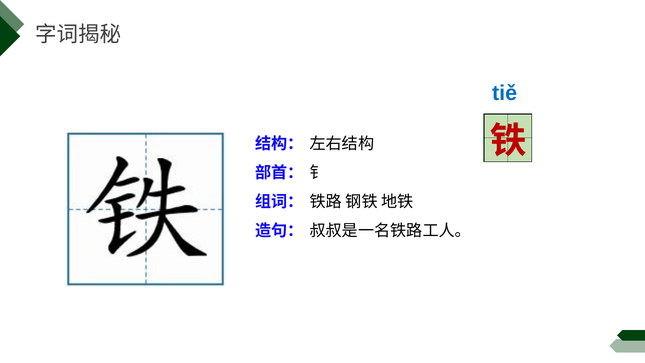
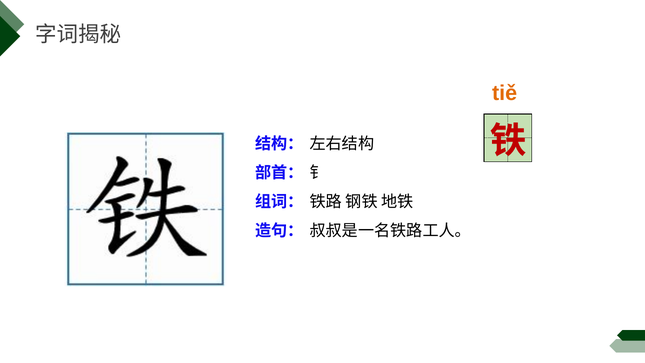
tiě colour: blue -> orange (505, 93)
